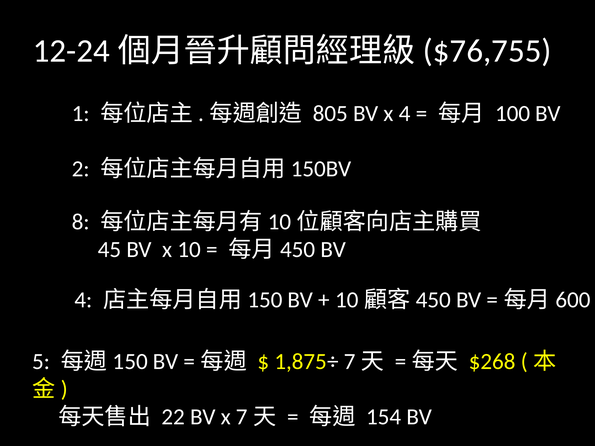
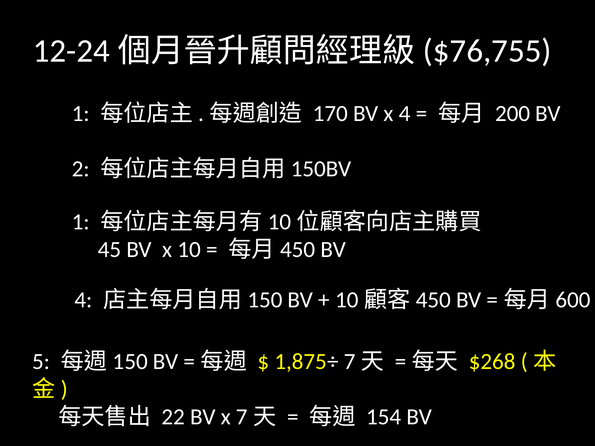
805: 805 -> 170 (330, 113)
100: 100 -> 200 (513, 113)
8: 8 -> 1 (81, 222)
